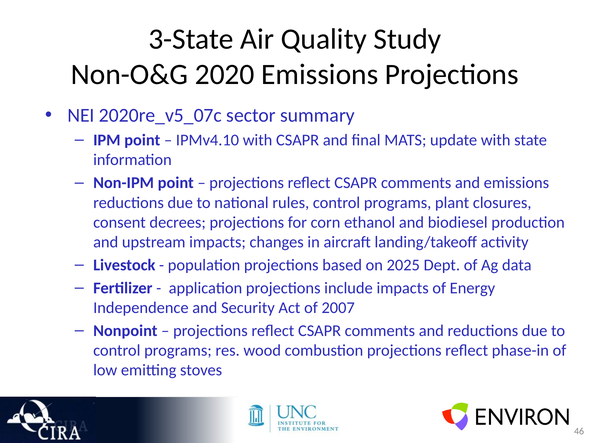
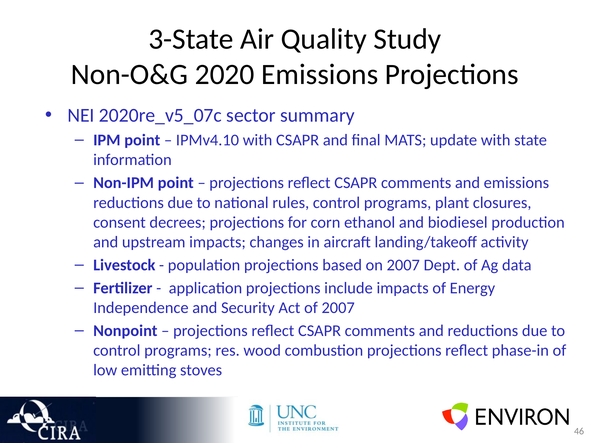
on 2025: 2025 -> 2007 (403, 265)
